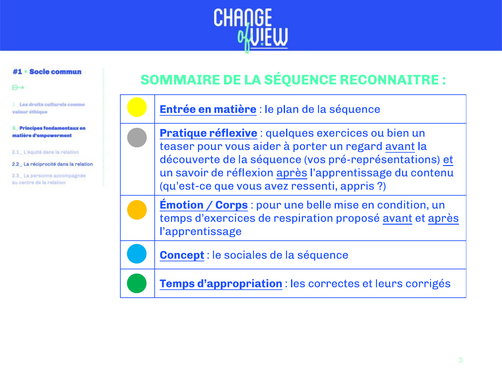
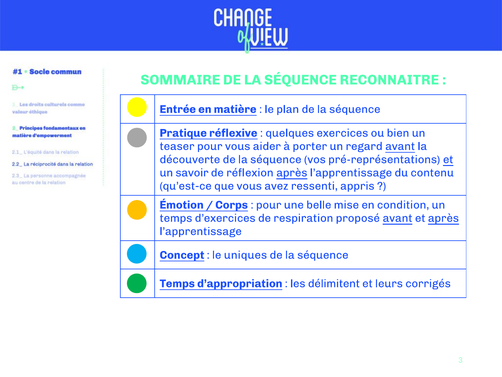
sociales: sociales -> uniques (245, 255)
correctes: correctes -> délimitent (334, 283)
